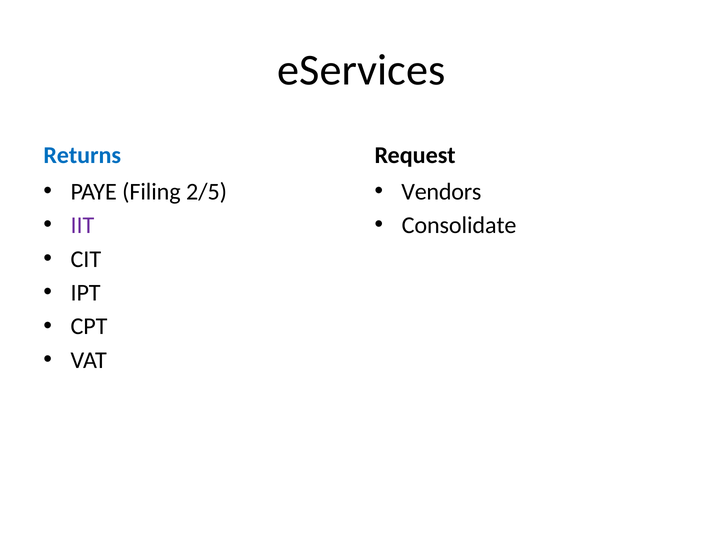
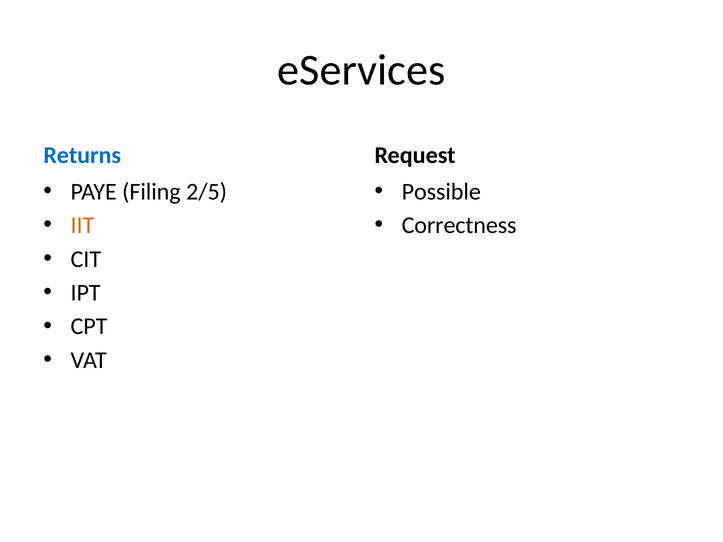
Vendors: Vendors -> Possible (441, 192)
IIT colour: purple -> orange (82, 225)
Consolidate: Consolidate -> Correctness (459, 225)
